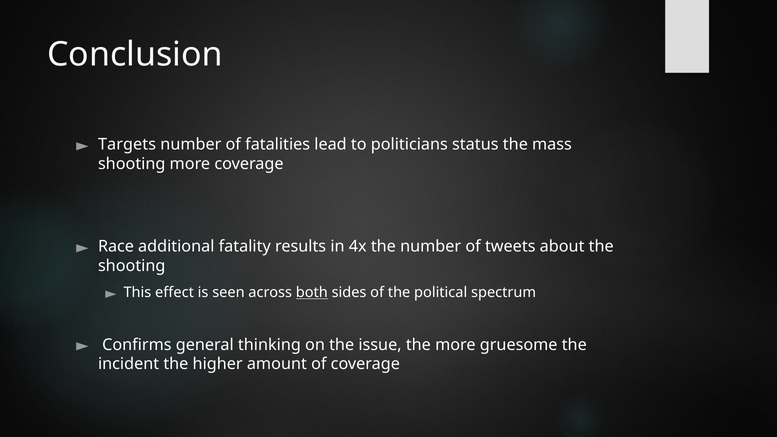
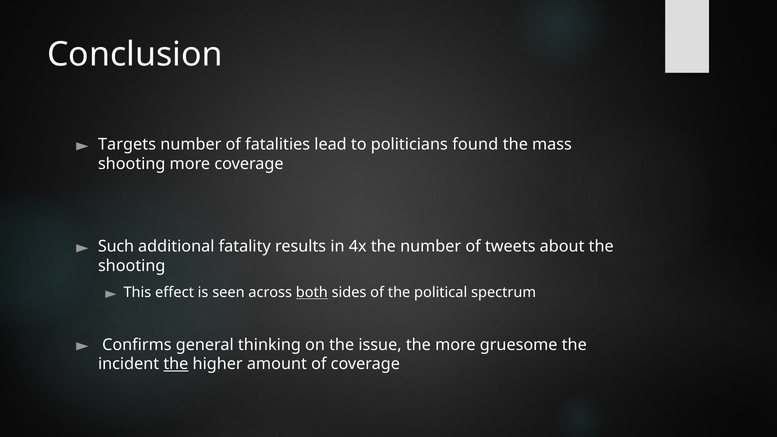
status: status -> found (475, 145)
Race: Race -> Such (116, 247)
the underline: none -> present (176, 364)
